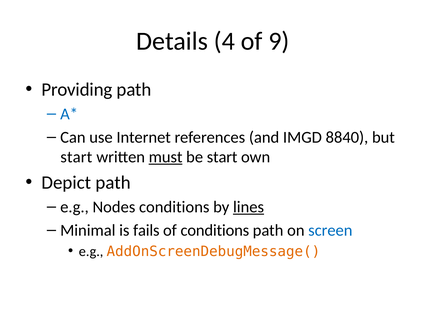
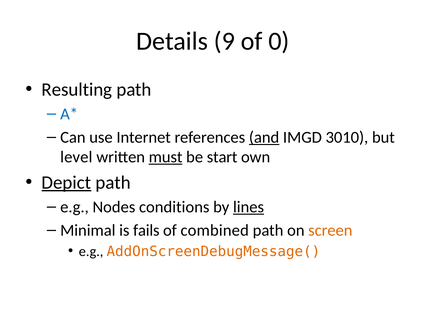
4: 4 -> 9 (224, 41)
9: 9 -> 0 (279, 41)
Providing: Providing -> Resulting (77, 89)
and underline: none -> present (264, 137)
8840: 8840 -> 3010 (347, 137)
start: start -> level (76, 157)
Depict underline: none -> present (66, 182)
of conditions: conditions -> combined (215, 230)
screen colour: blue -> orange (330, 230)
